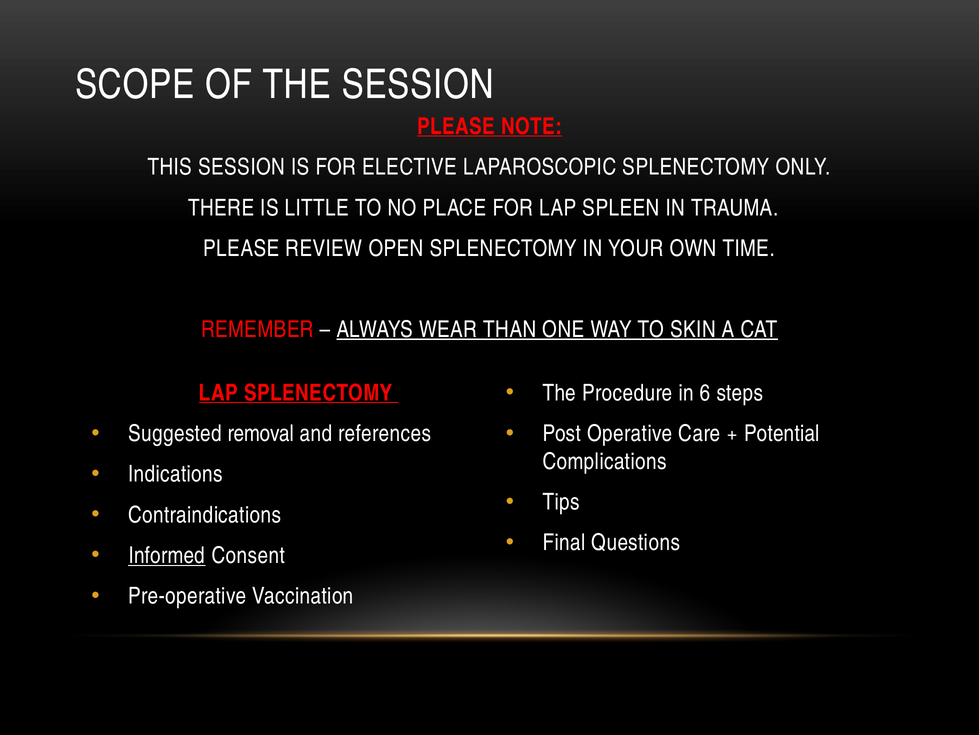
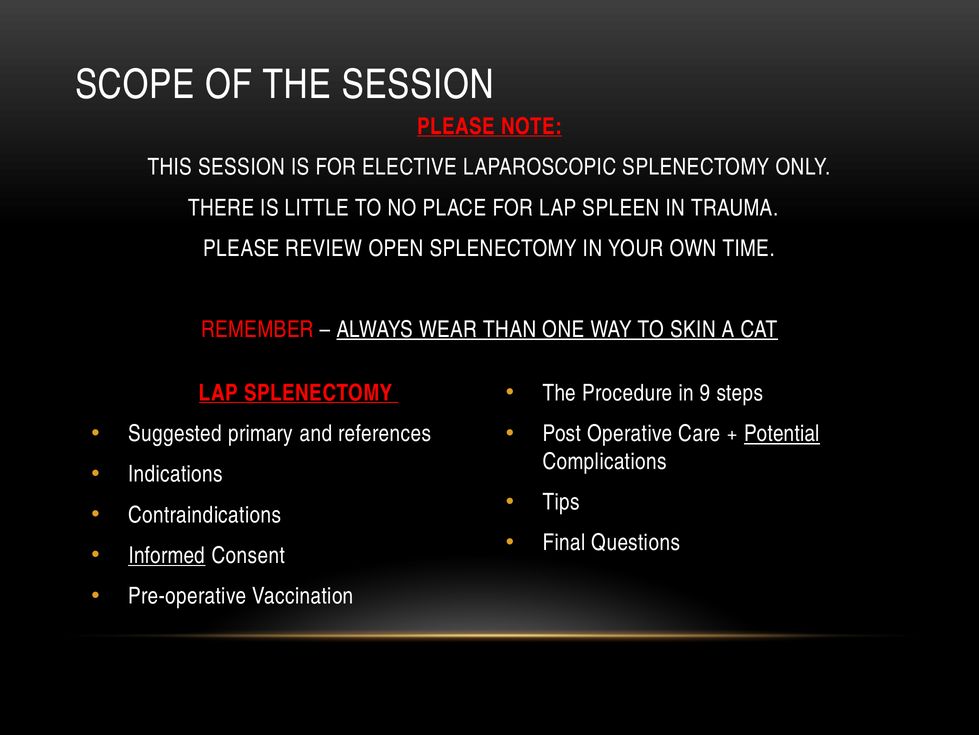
6: 6 -> 9 (705, 393)
removal: removal -> primary (261, 433)
Potential underline: none -> present (782, 433)
